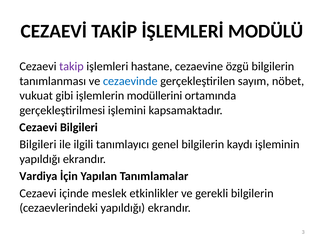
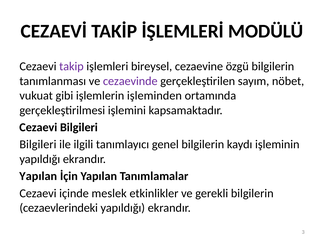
hastane: hastane -> bireysel (152, 66)
cezaevinde colour: blue -> purple (130, 81)
modüllerini: modüllerini -> işleminden (154, 96)
Vardiya: Vardiya -> Yapılan (38, 176)
